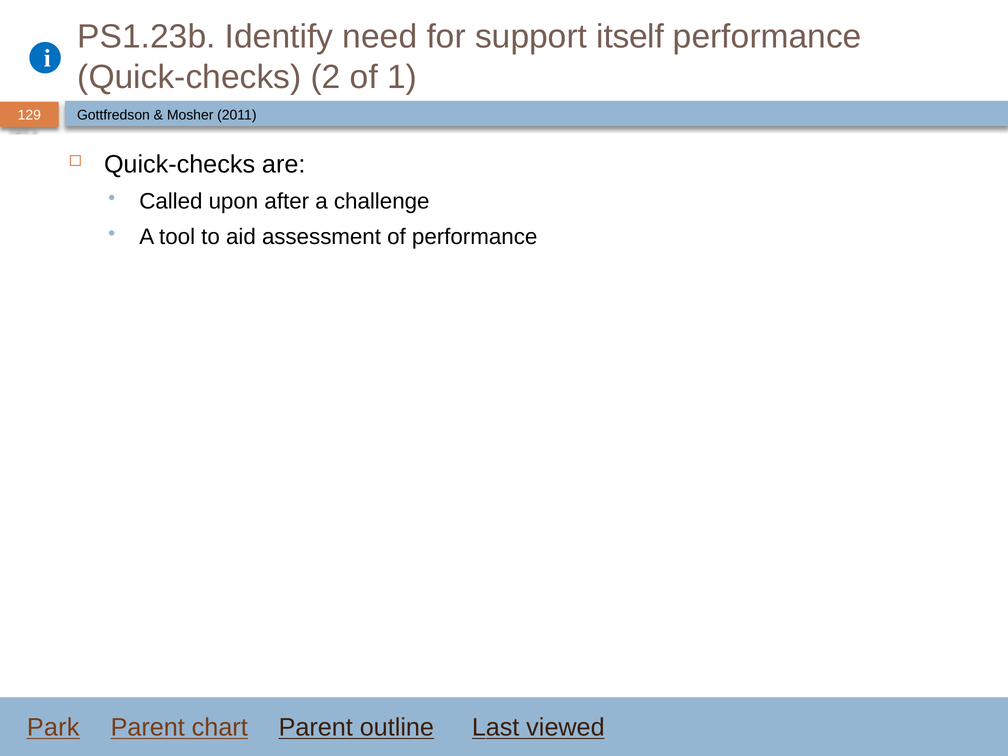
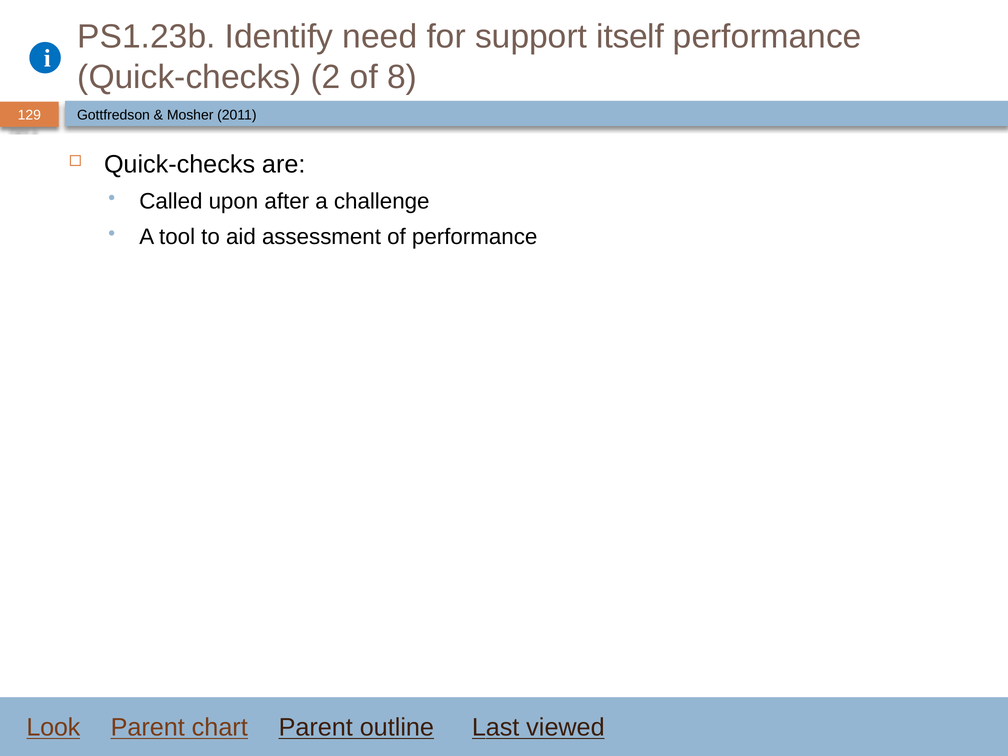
1: 1 -> 8 (402, 77)
Park: Park -> Look (53, 727)
